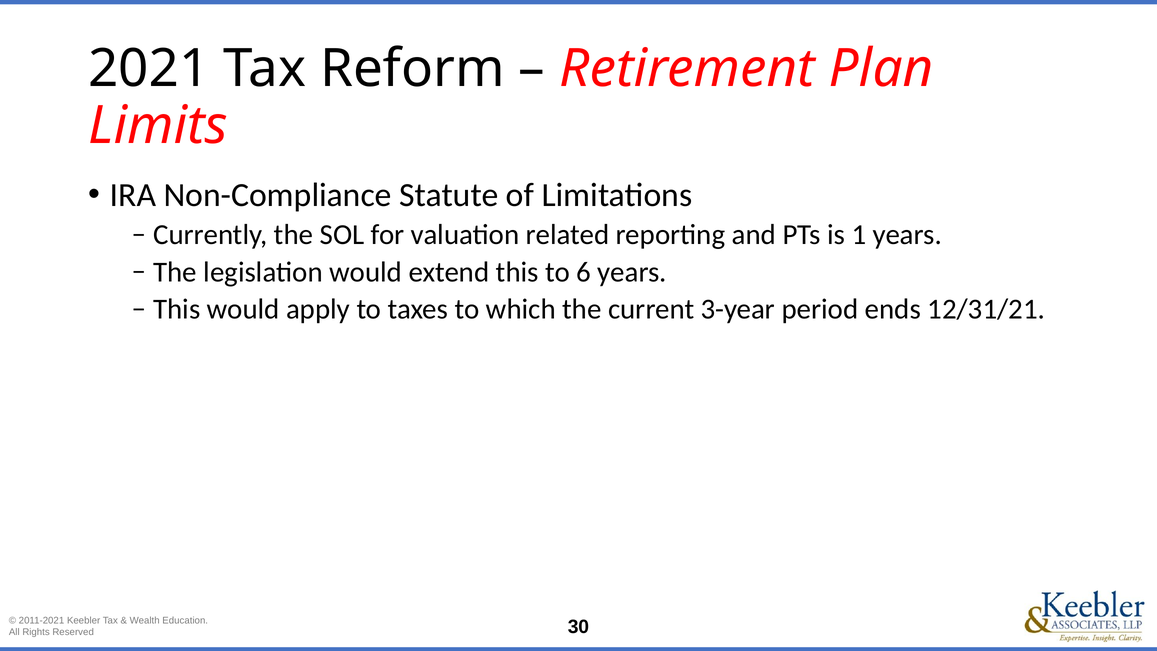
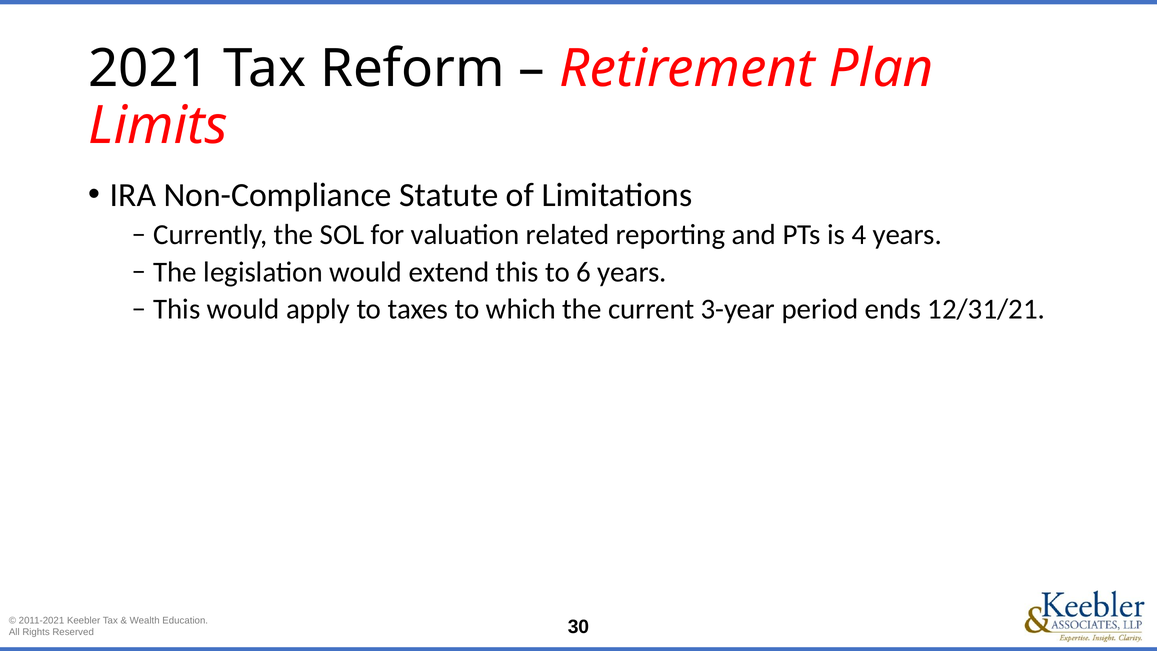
1: 1 -> 4 (859, 235)
